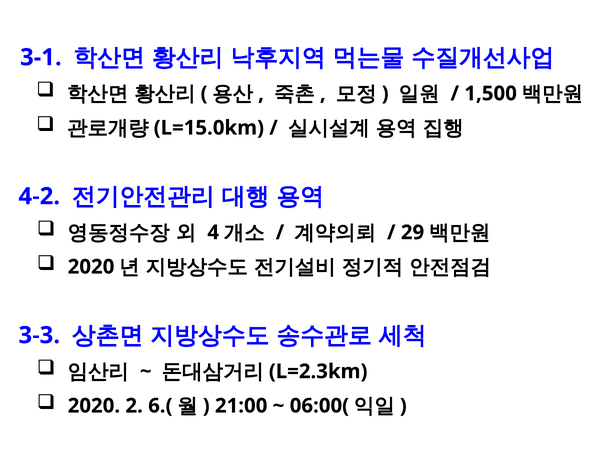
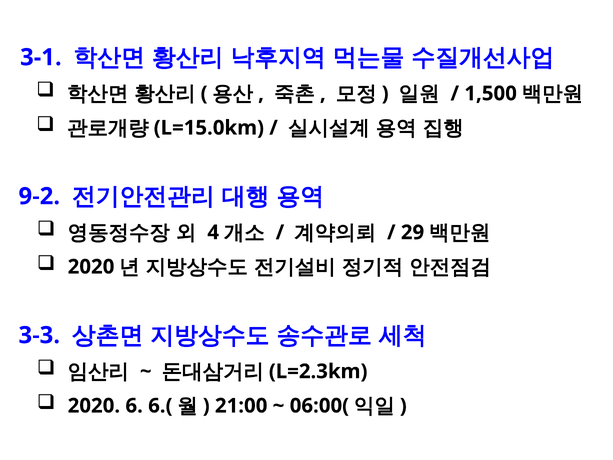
4-2: 4-2 -> 9-2 (39, 196)
2: 2 -> 6 (134, 406)
